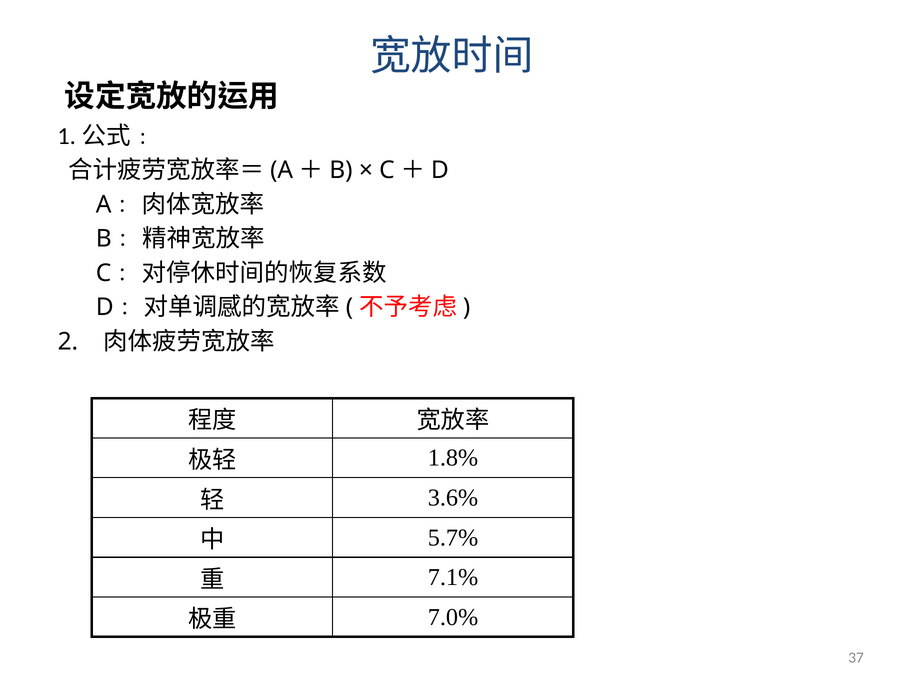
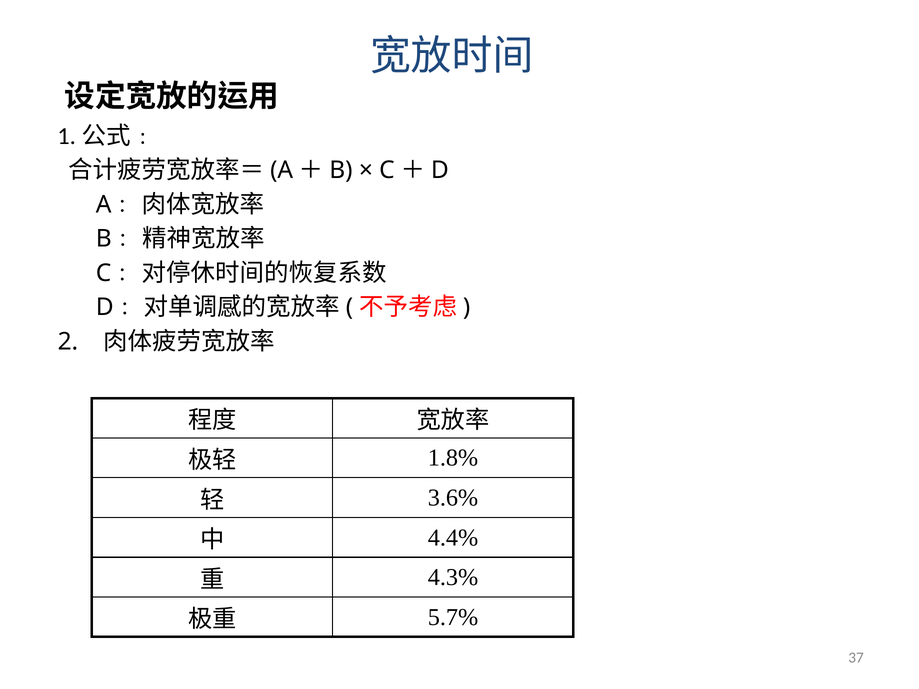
5.7%: 5.7% -> 4.4% (453, 538)
7.1%: 7.1% -> 4.3% (453, 578)
7.0%: 7.0% -> 5.7% (453, 617)
